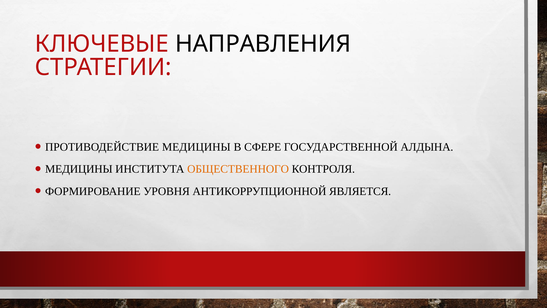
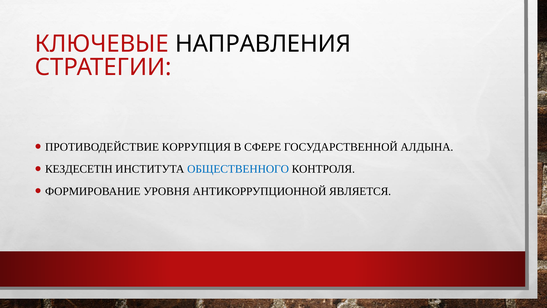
ПРОТИВОДЕЙСТВИЕ МЕДИЦИНЫ: МЕДИЦИНЫ -> КОРРУПЦИЯ (196, 147)
МЕДИЦИНЫ: МЕДИЦИНЫ -> КЕЗДЕСЕТІН (79, 169)
ОБЩЕСТВЕННОГО colour: orange -> blue (238, 169)
